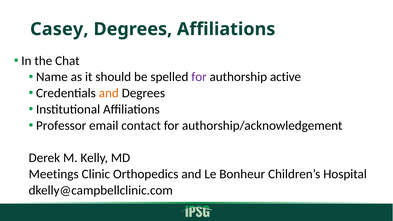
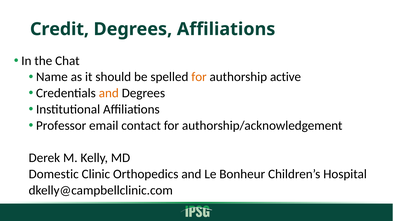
Casey: Casey -> Credit (59, 29)
for colour: purple -> orange (199, 77)
Meetings: Meetings -> Domestic (54, 174)
